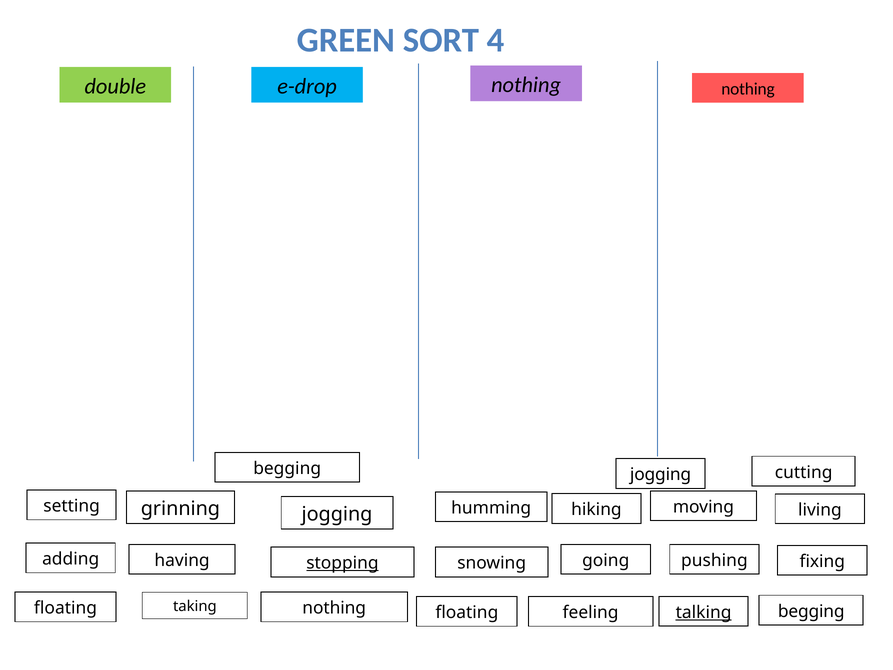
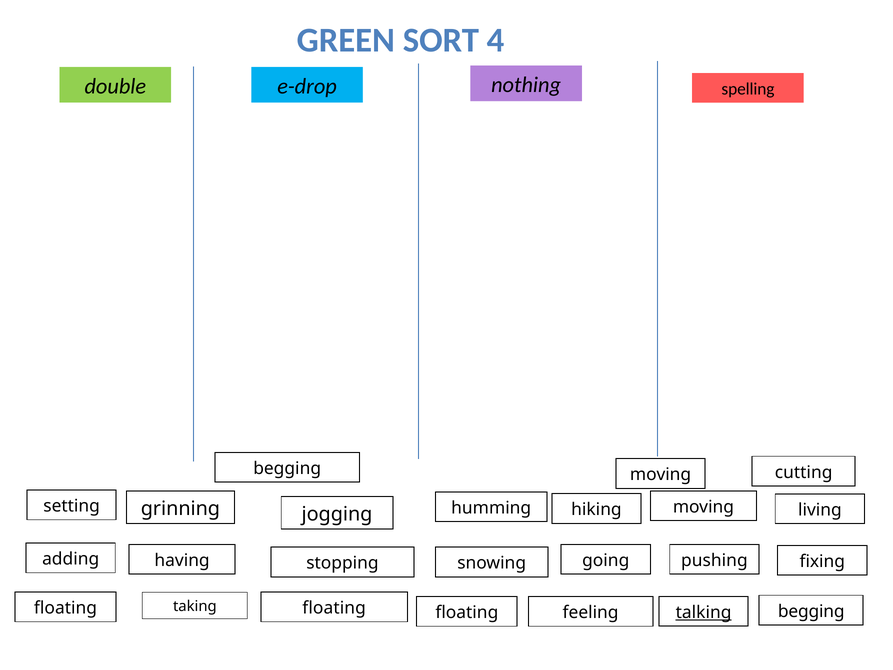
nothing nothing: nothing -> spelling (748, 89)
begging jogging: jogging -> moving (661, 475)
stopping underline: present -> none (342, 563)
nothing: nothing -> floating (334, 608)
